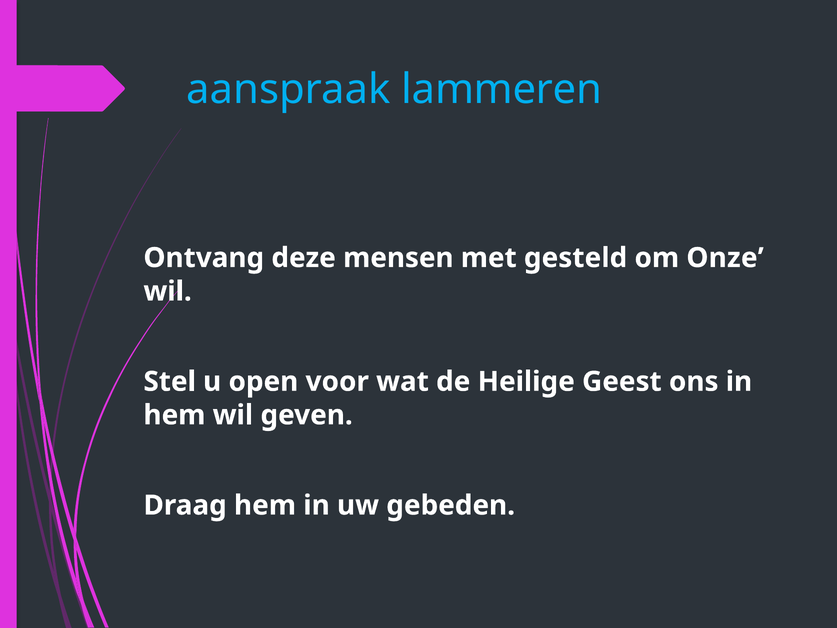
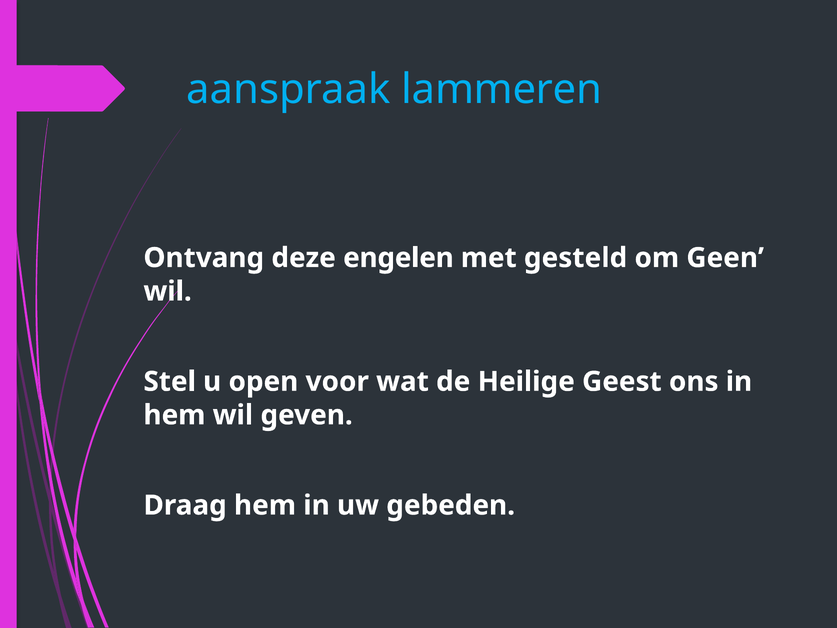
mensen: mensen -> engelen (398, 258)
Onze: Onze -> Geen (725, 258)
